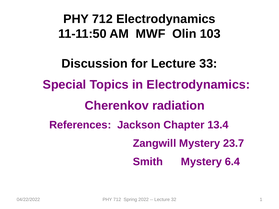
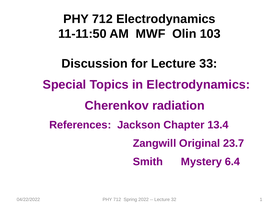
Zangwill Mystery: Mystery -> Original (200, 144)
